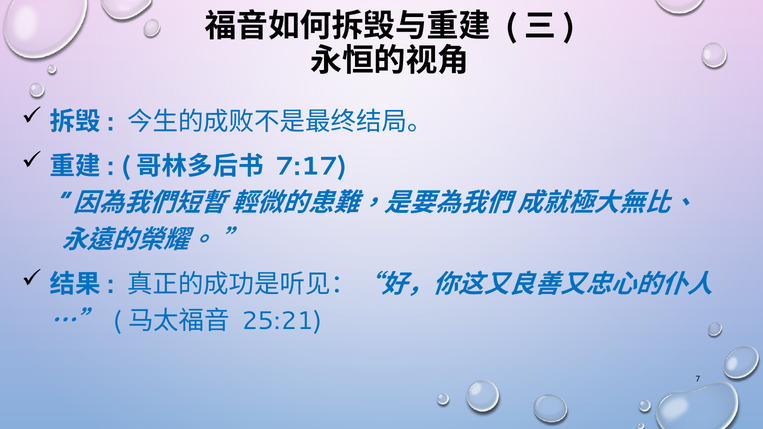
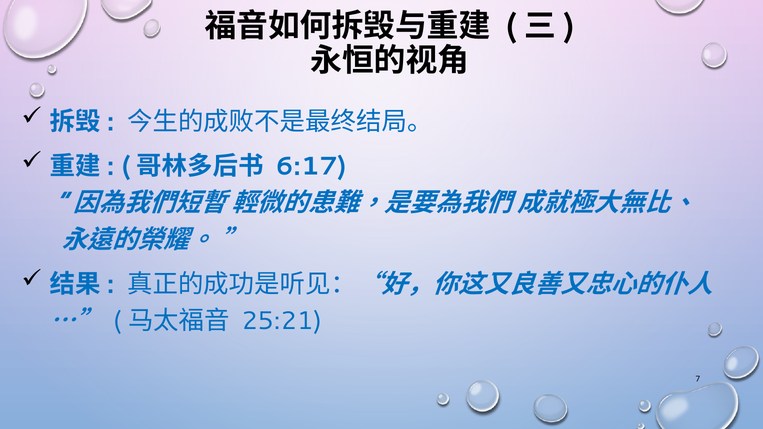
7:17: 7:17 -> 6:17 (311, 167)
